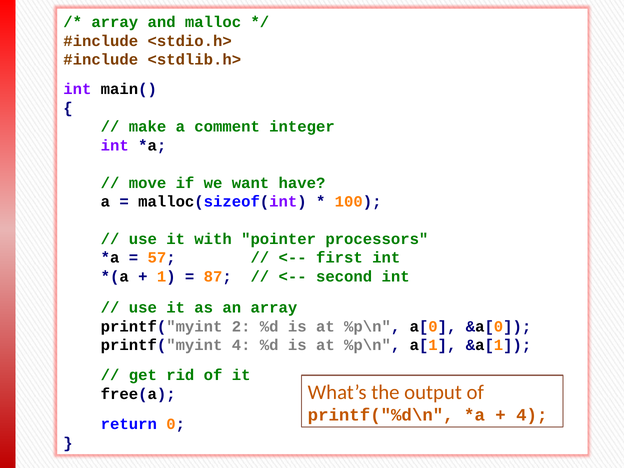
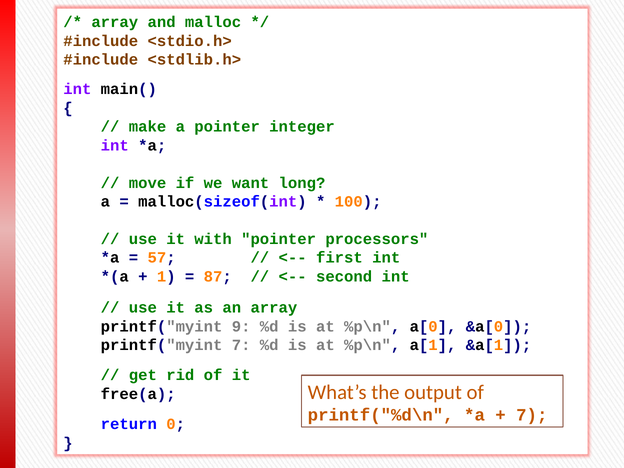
a comment: comment -> pointer (227, 127)
have: have -> long (302, 183)
2: 2 -> 9 (241, 326)
printf("myint 4: 4 -> 7 (241, 345)
4: 4 -> 7 (532, 415)
